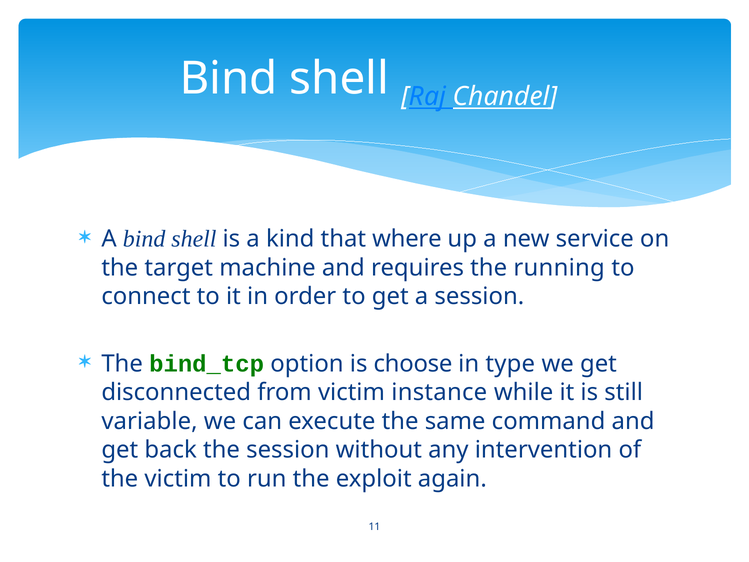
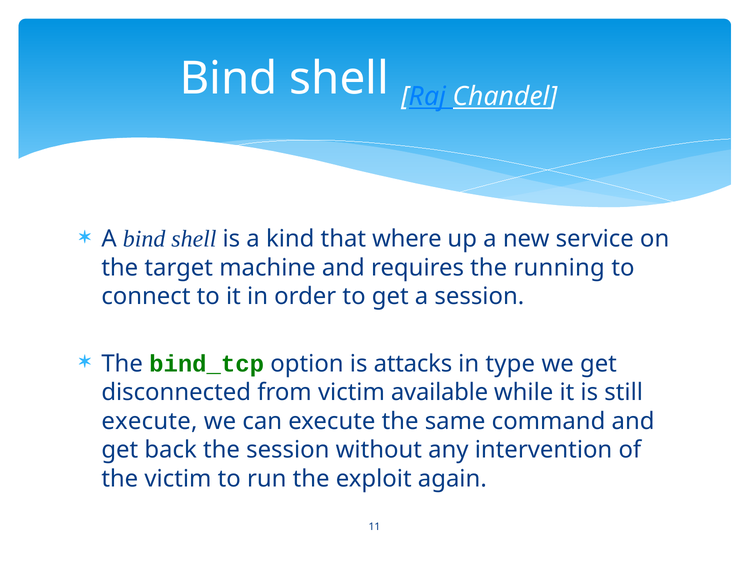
choose: choose -> attacks (413, 364)
instance: instance -> available (440, 392)
variable: variable -> execute (149, 421)
